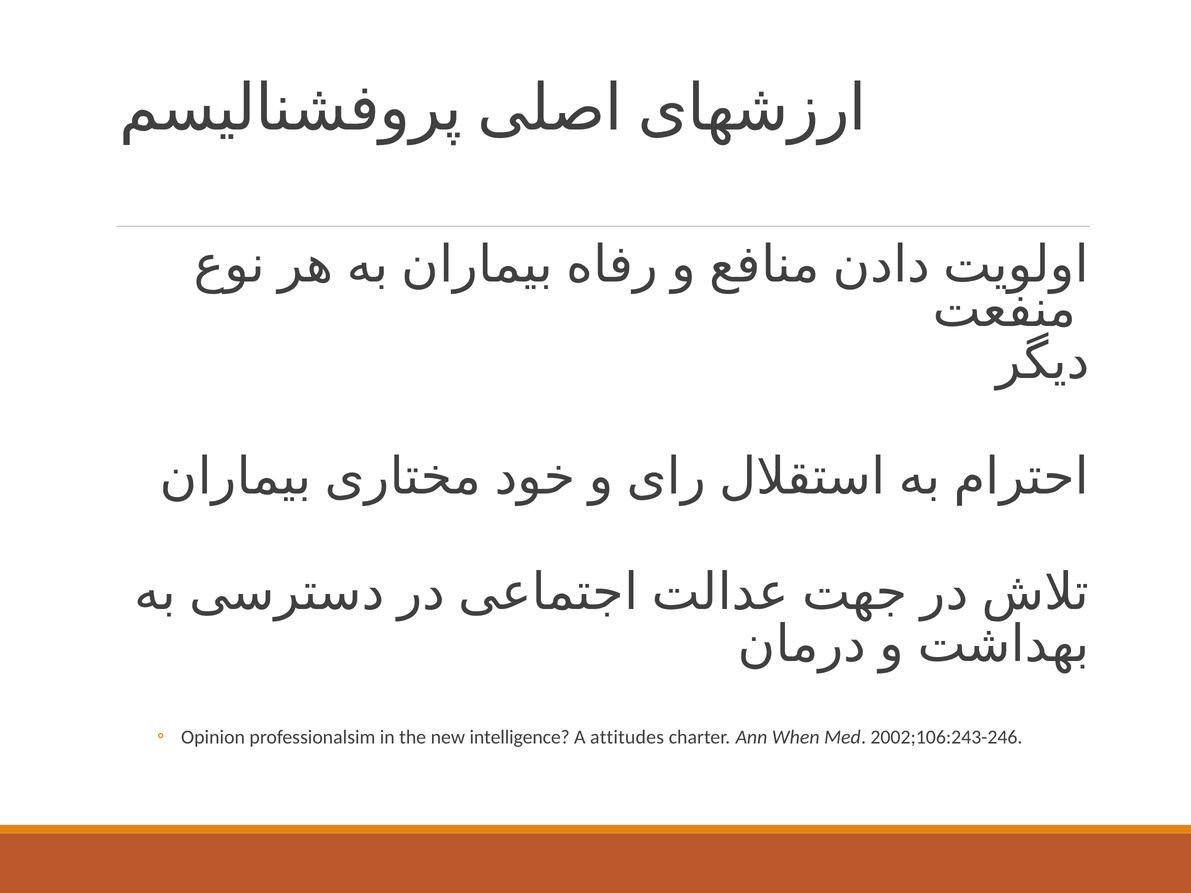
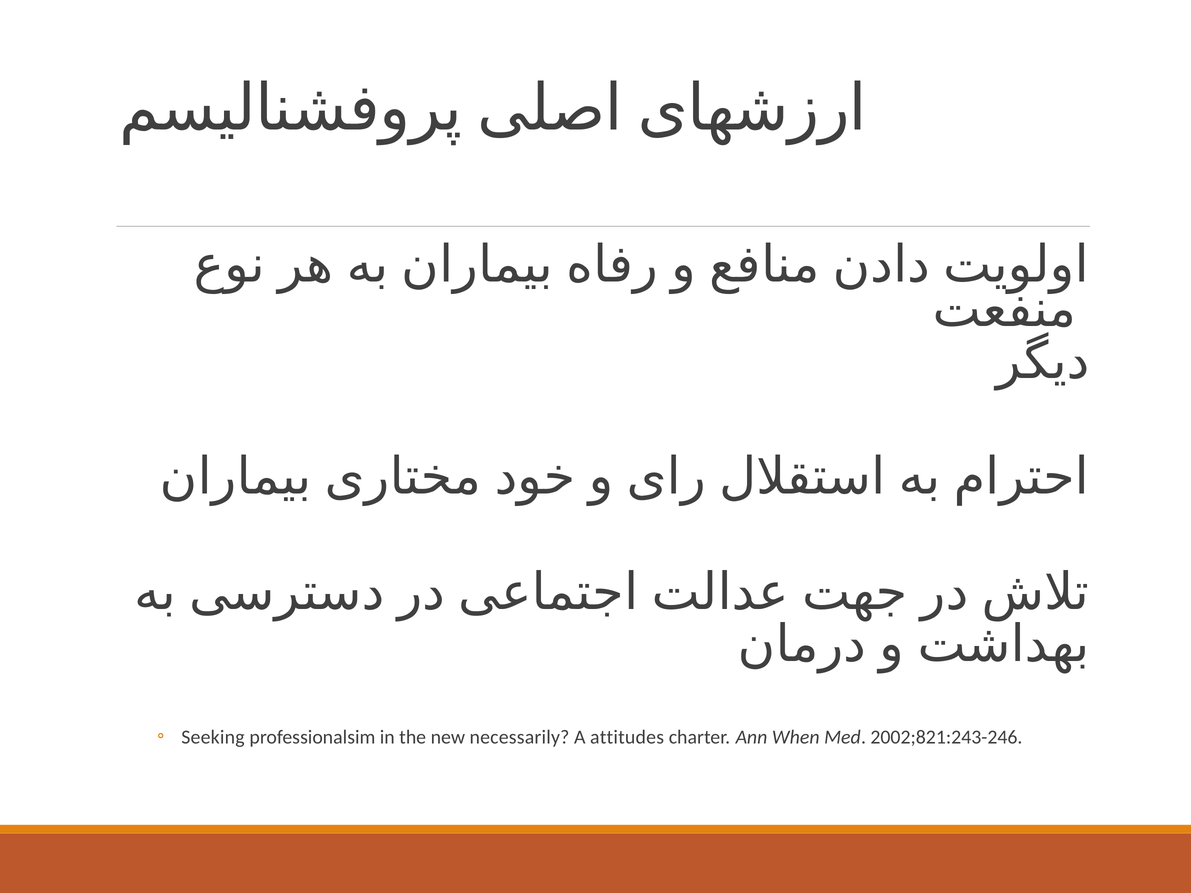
Opinion: Opinion -> Seeking (213, 738)
intelligence: intelligence -> necessarily (519, 738)
2002;106:243-246: 2002;106:243-246 -> 2002;821:243-246 (946, 738)
